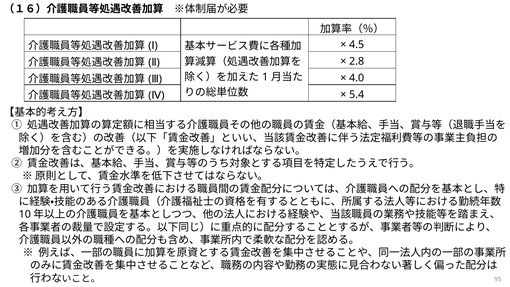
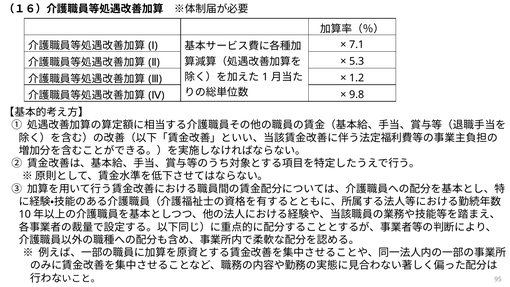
4.5: 4.5 -> 7.1 (357, 45)
2.8: 2.8 -> 5.3 (357, 61)
4.0: 4.0 -> 1.2 (357, 78)
5.4: 5.4 -> 9.8 (357, 94)
